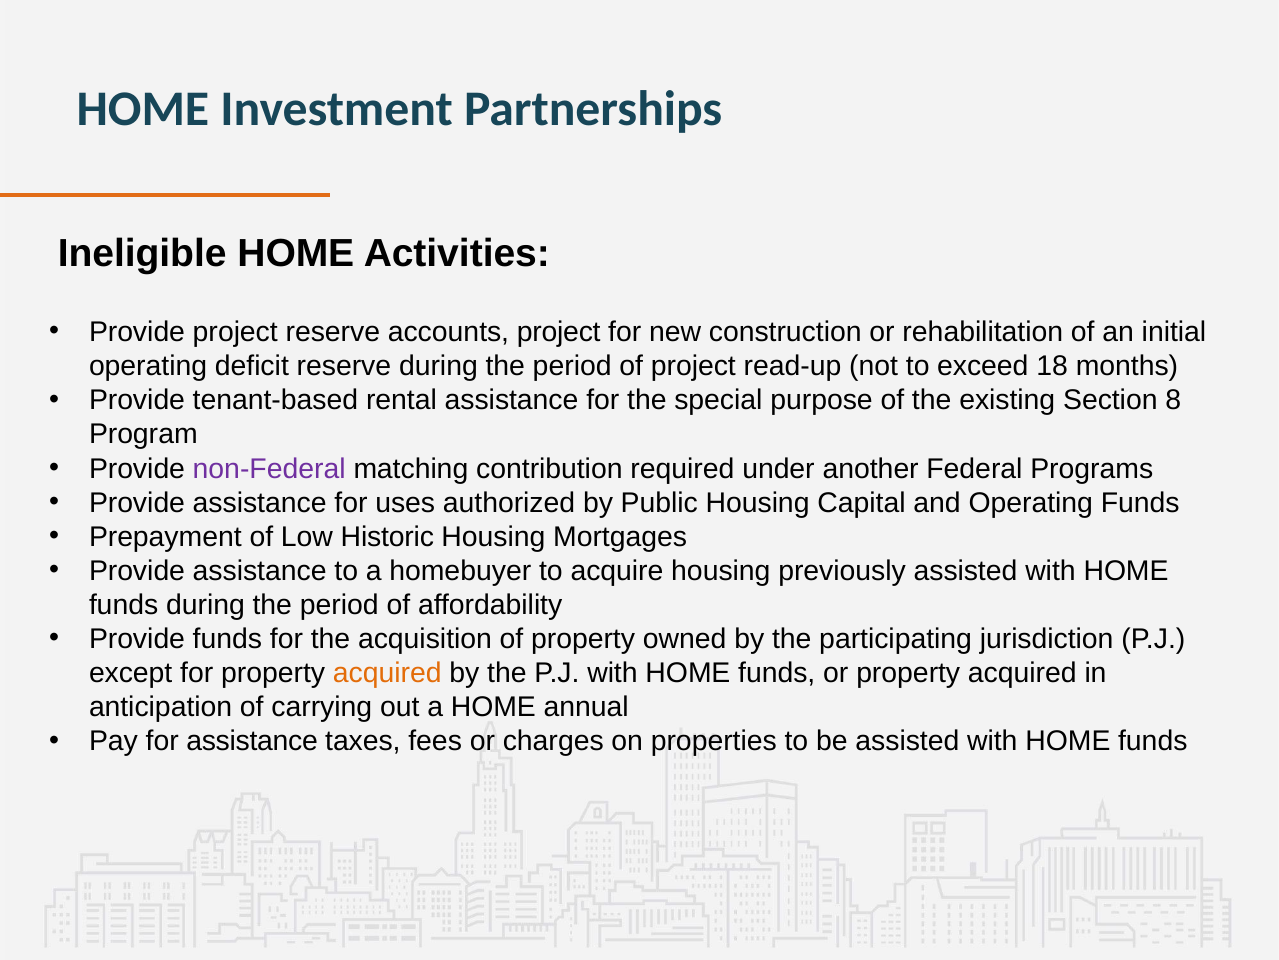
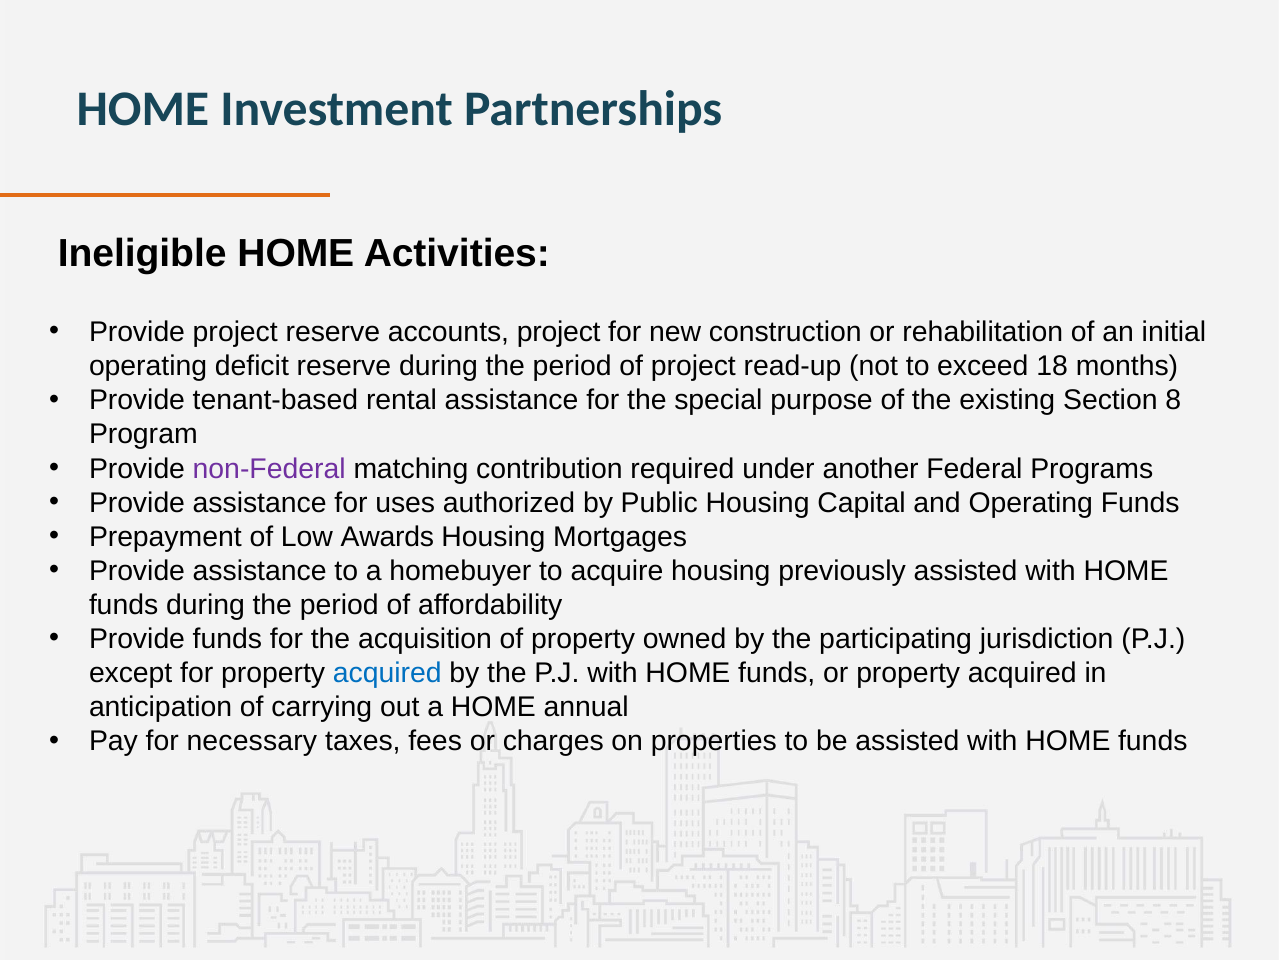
Historic: Historic -> Awards (387, 536)
acquired colour: orange -> blue (387, 673)
for assistance: assistance -> necessary (252, 741)
